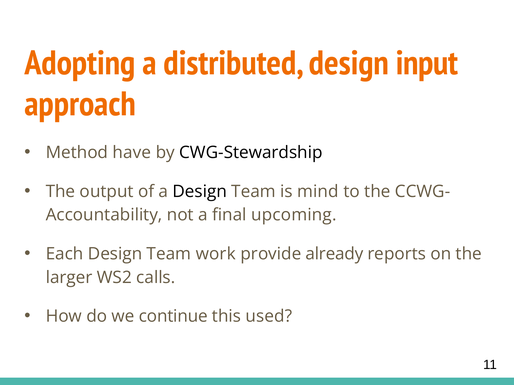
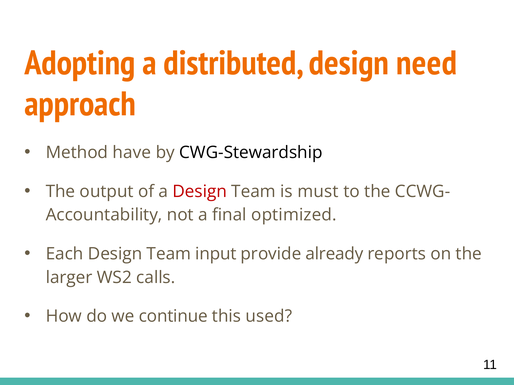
input: input -> need (427, 63)
Design colour: black -> red (200, 192)
mind: mind -> must (318, 192)
upcoming: upcoming -> optimized (294, 215)
work: work -> input (216, 254)
